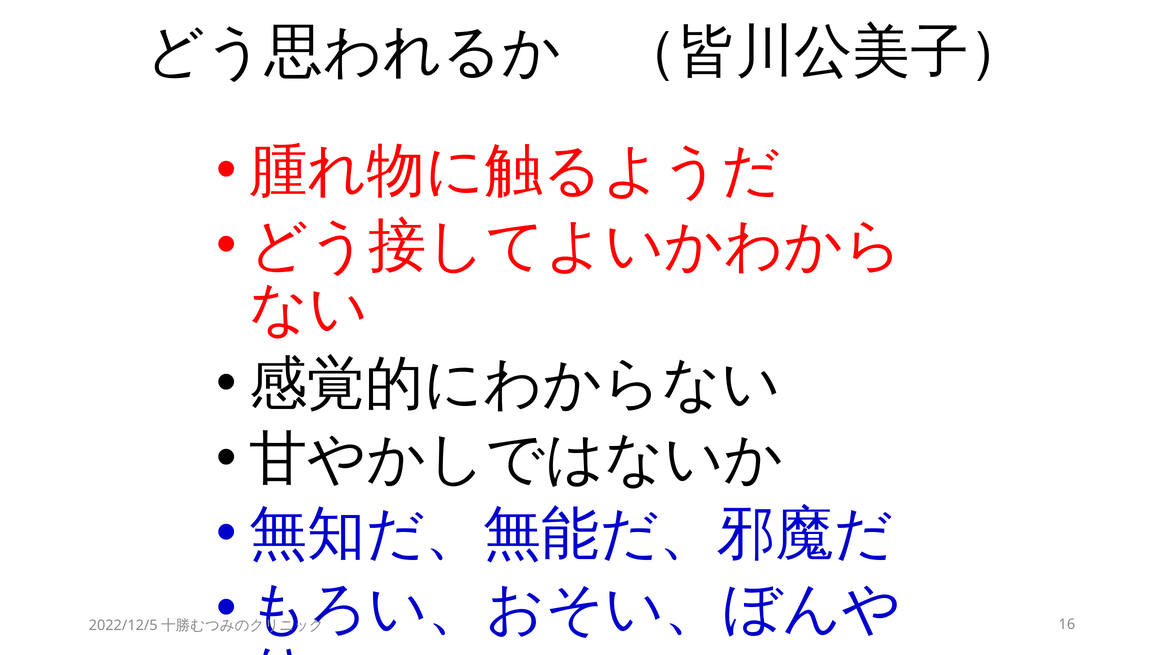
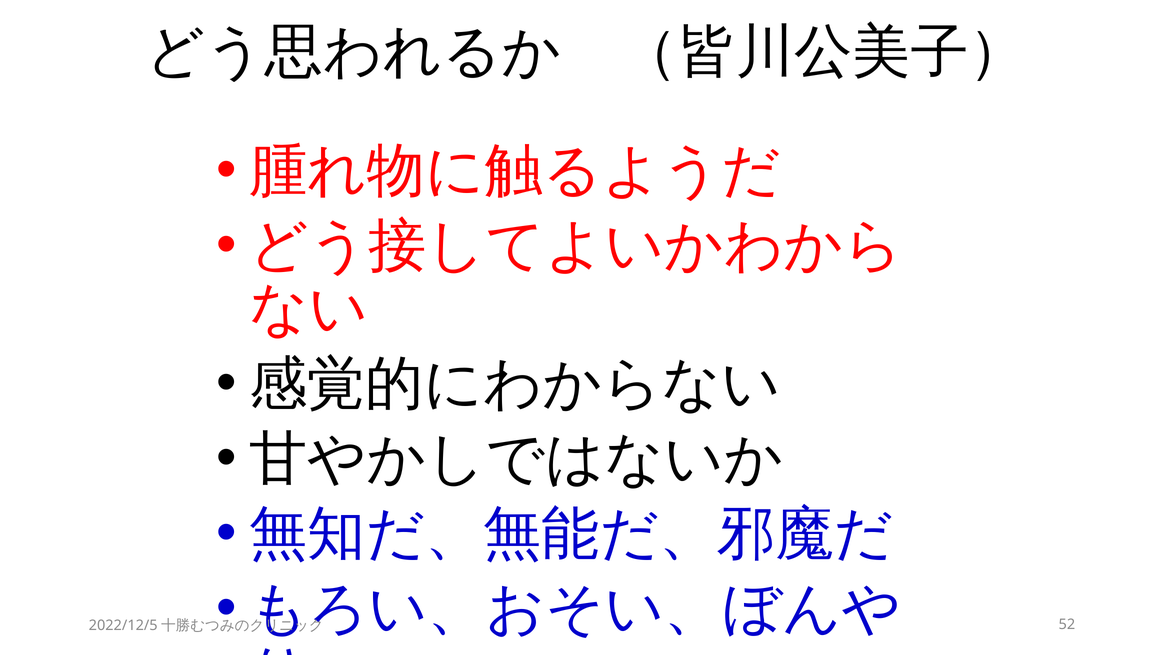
16: 16 -> 52 (1067, 624)
